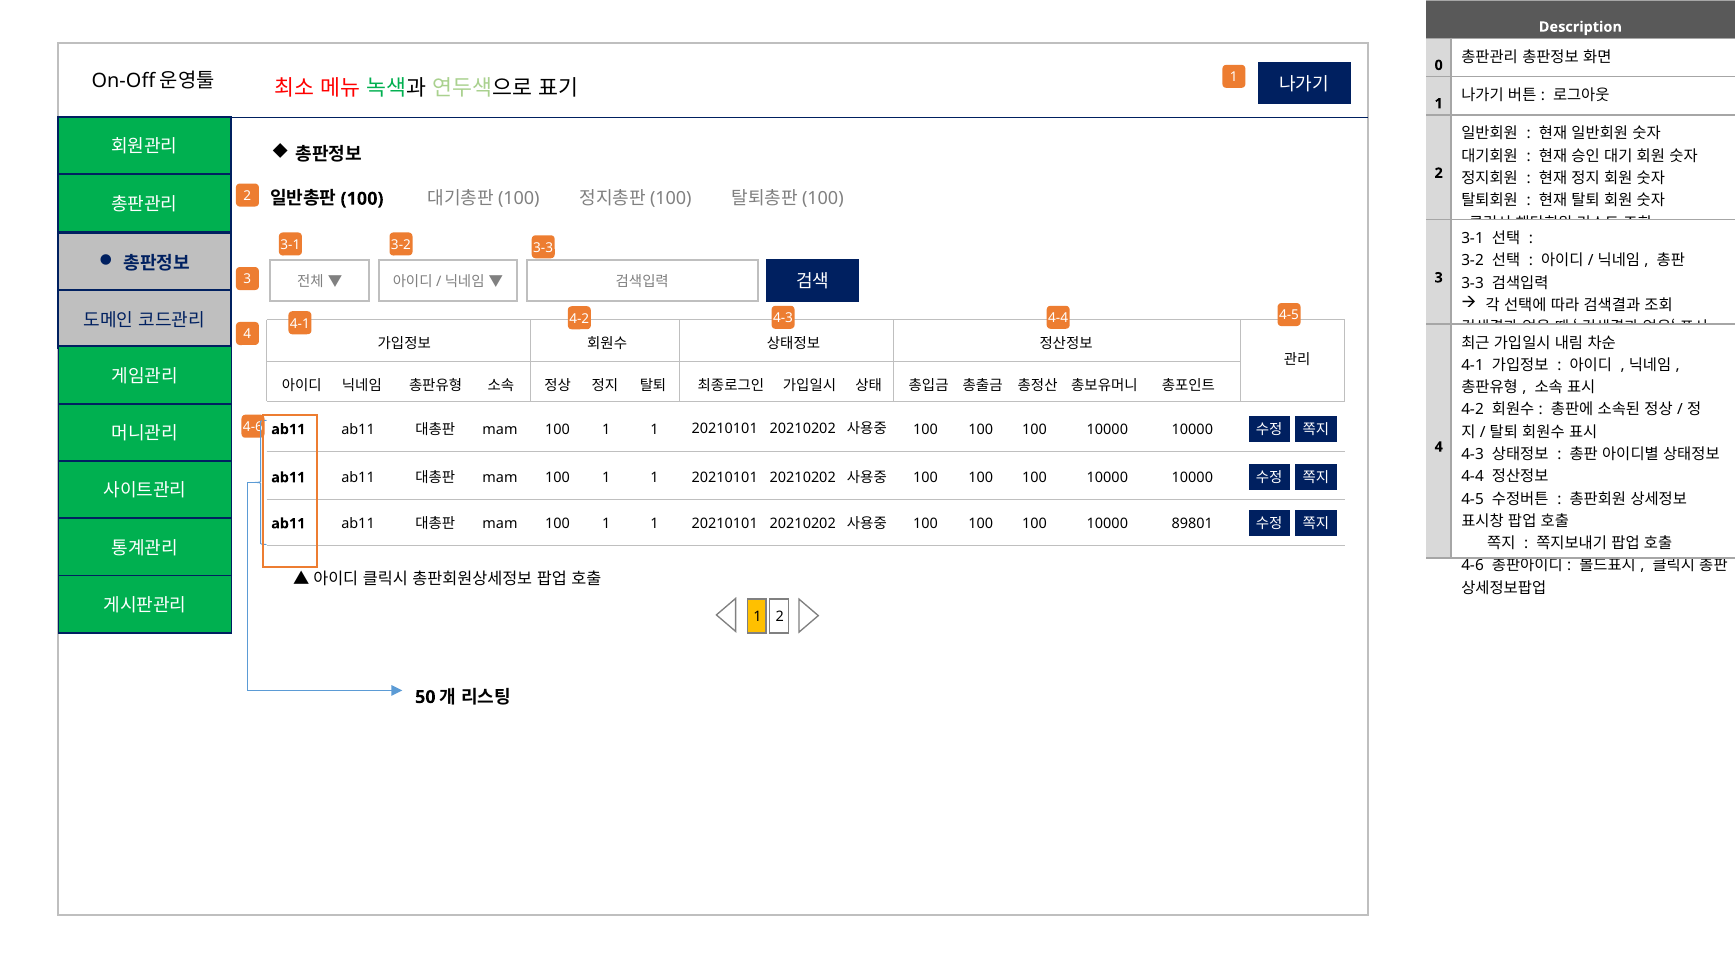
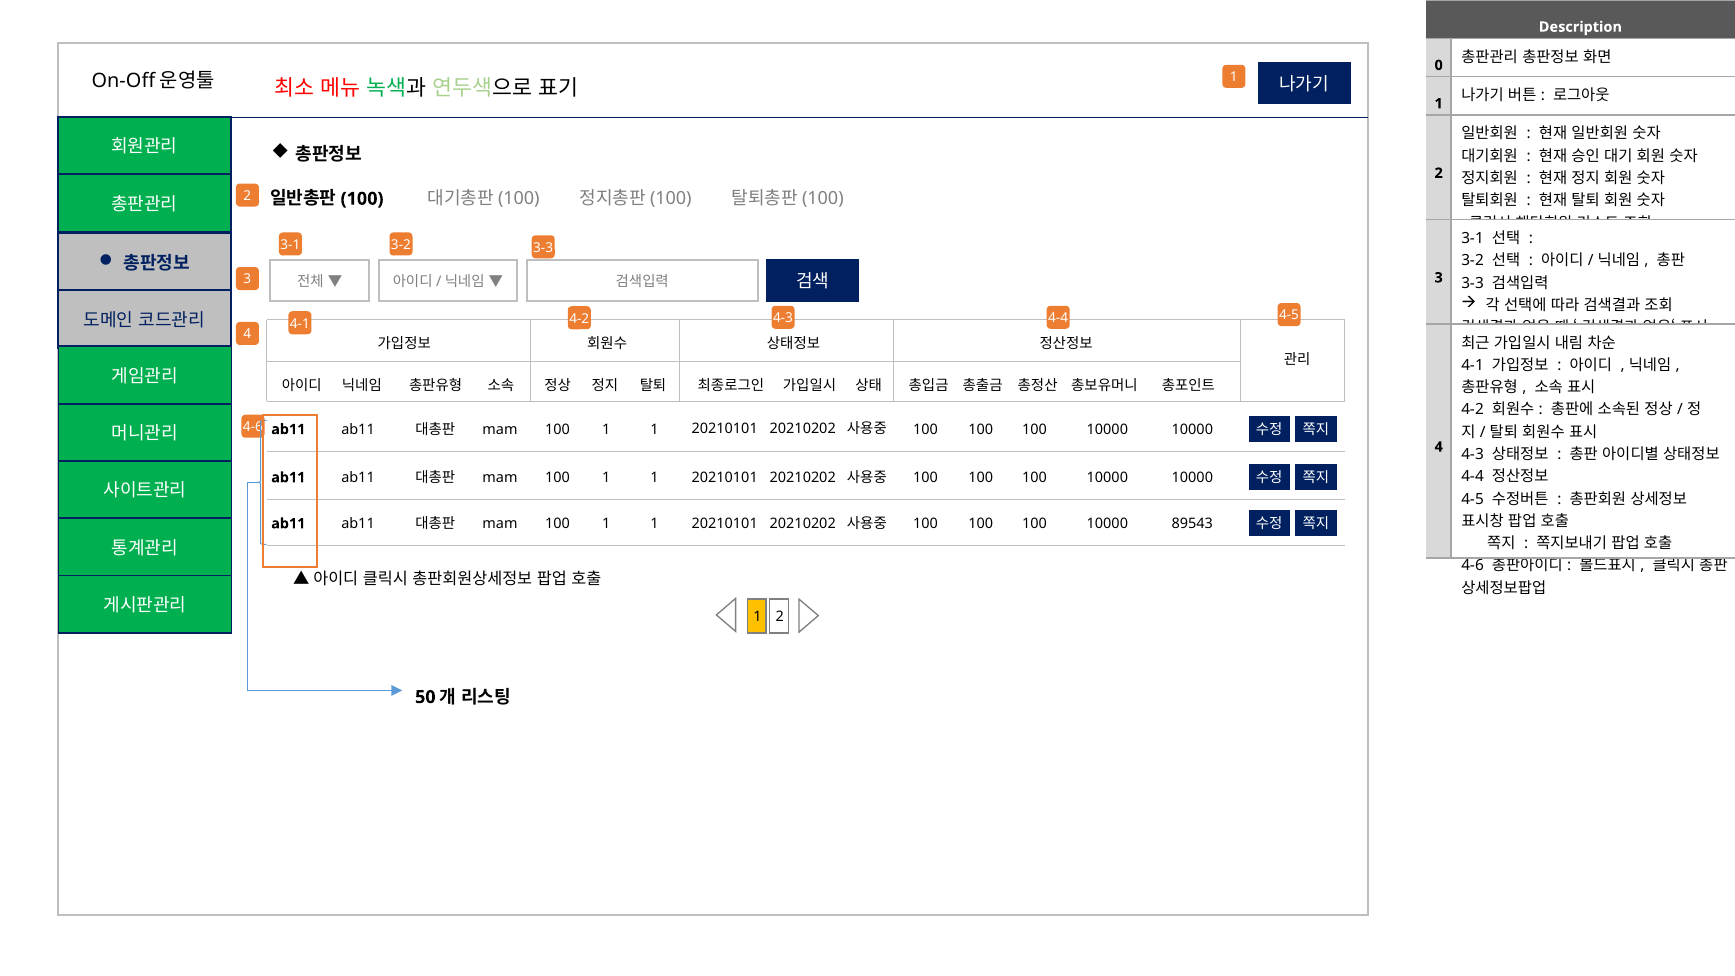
89801: 89801 -> 89543 (1192, 524)
